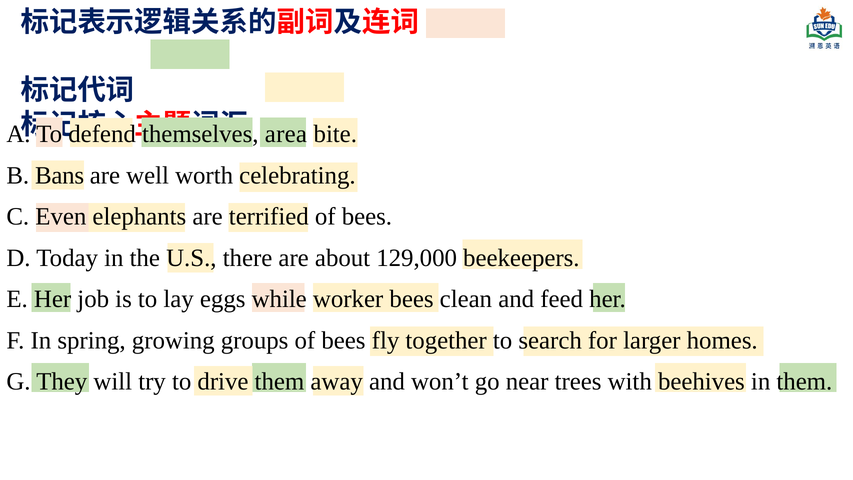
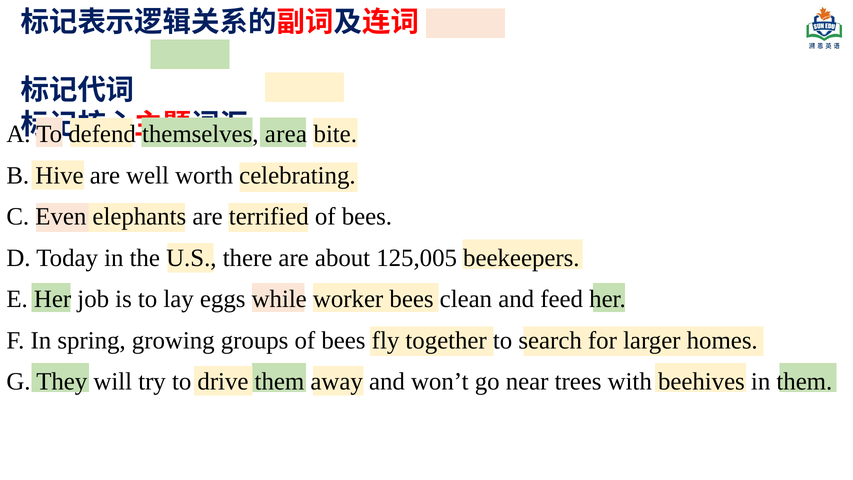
Bans: Bans -> Hive (59, 175)
129,000: 129,000 -> 125,005 (417, 258)
